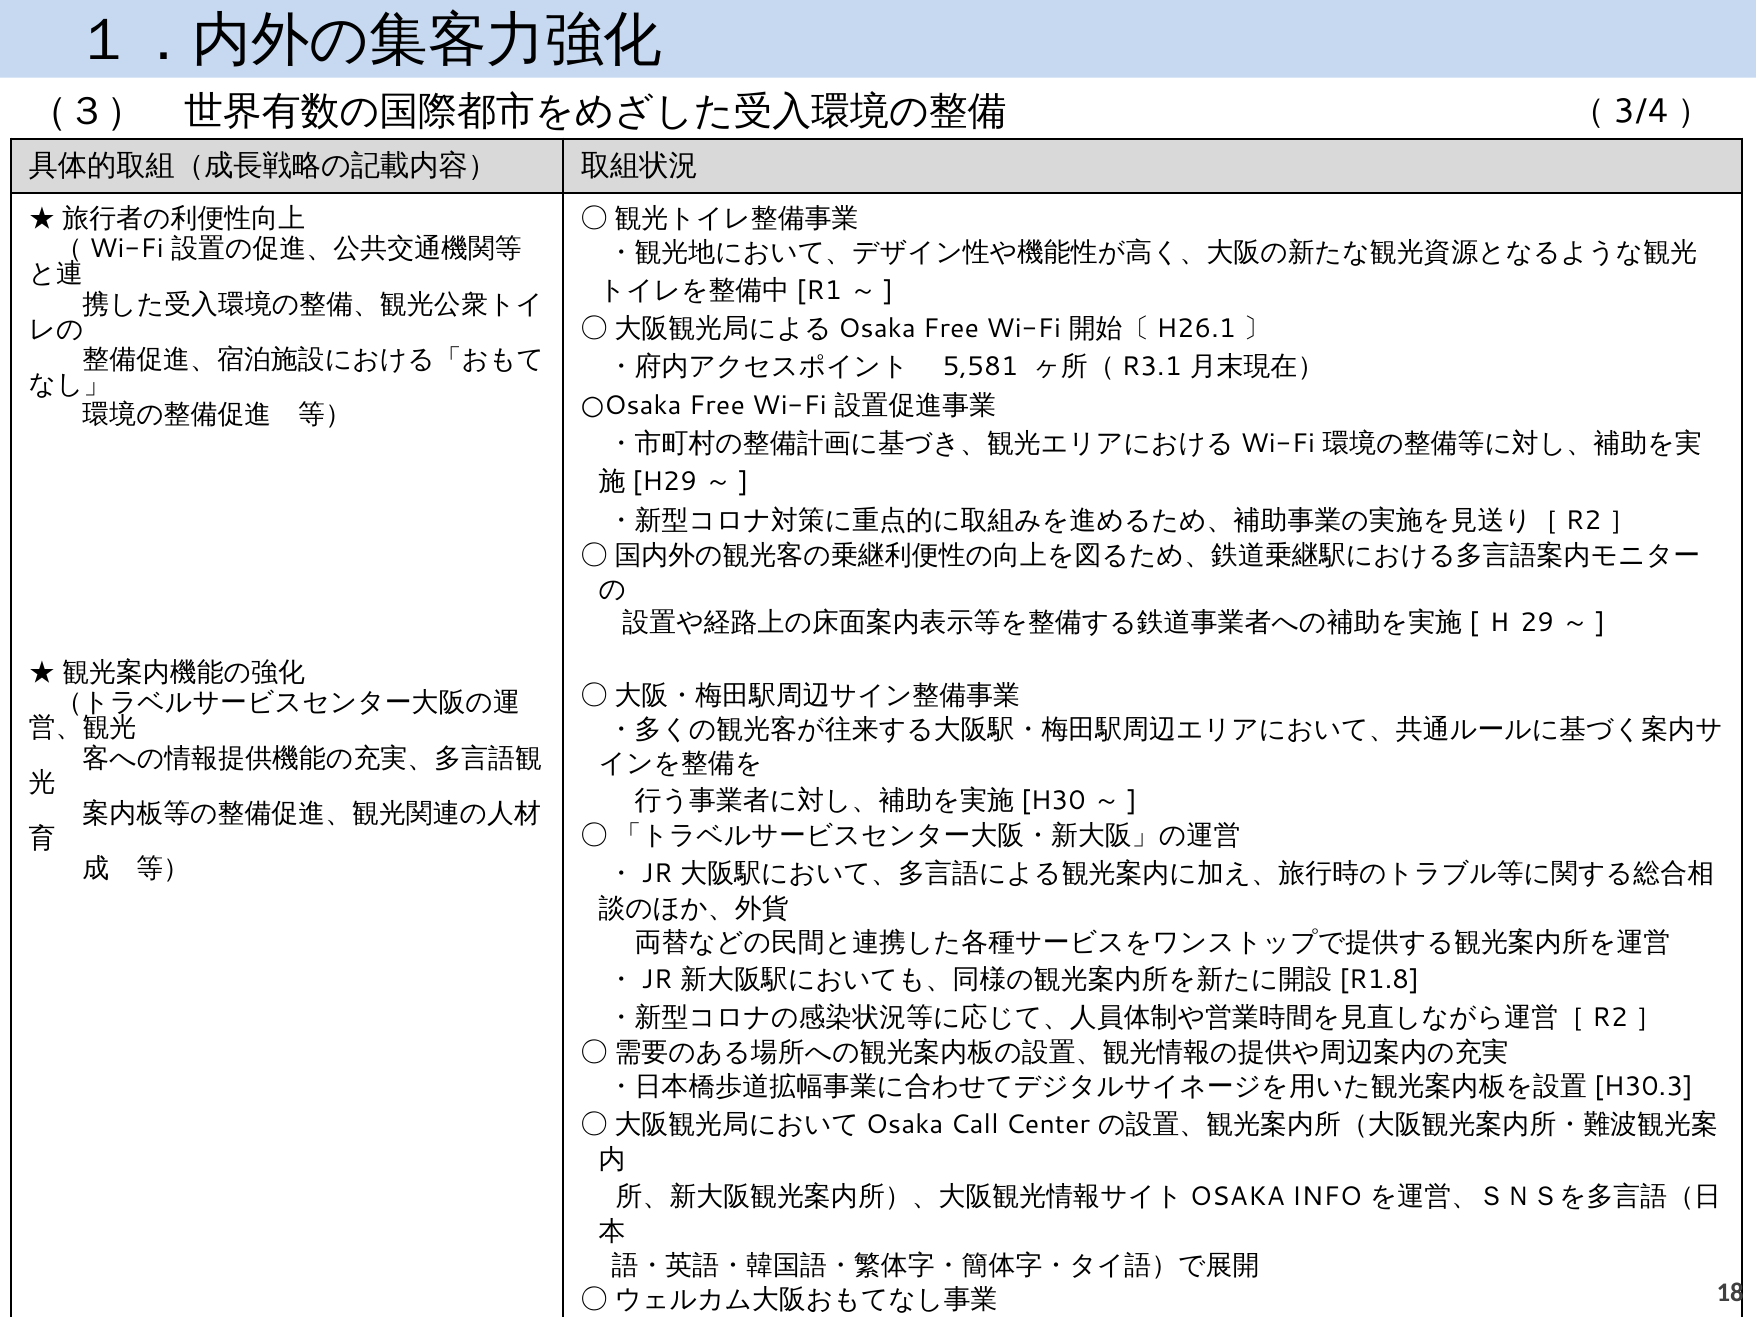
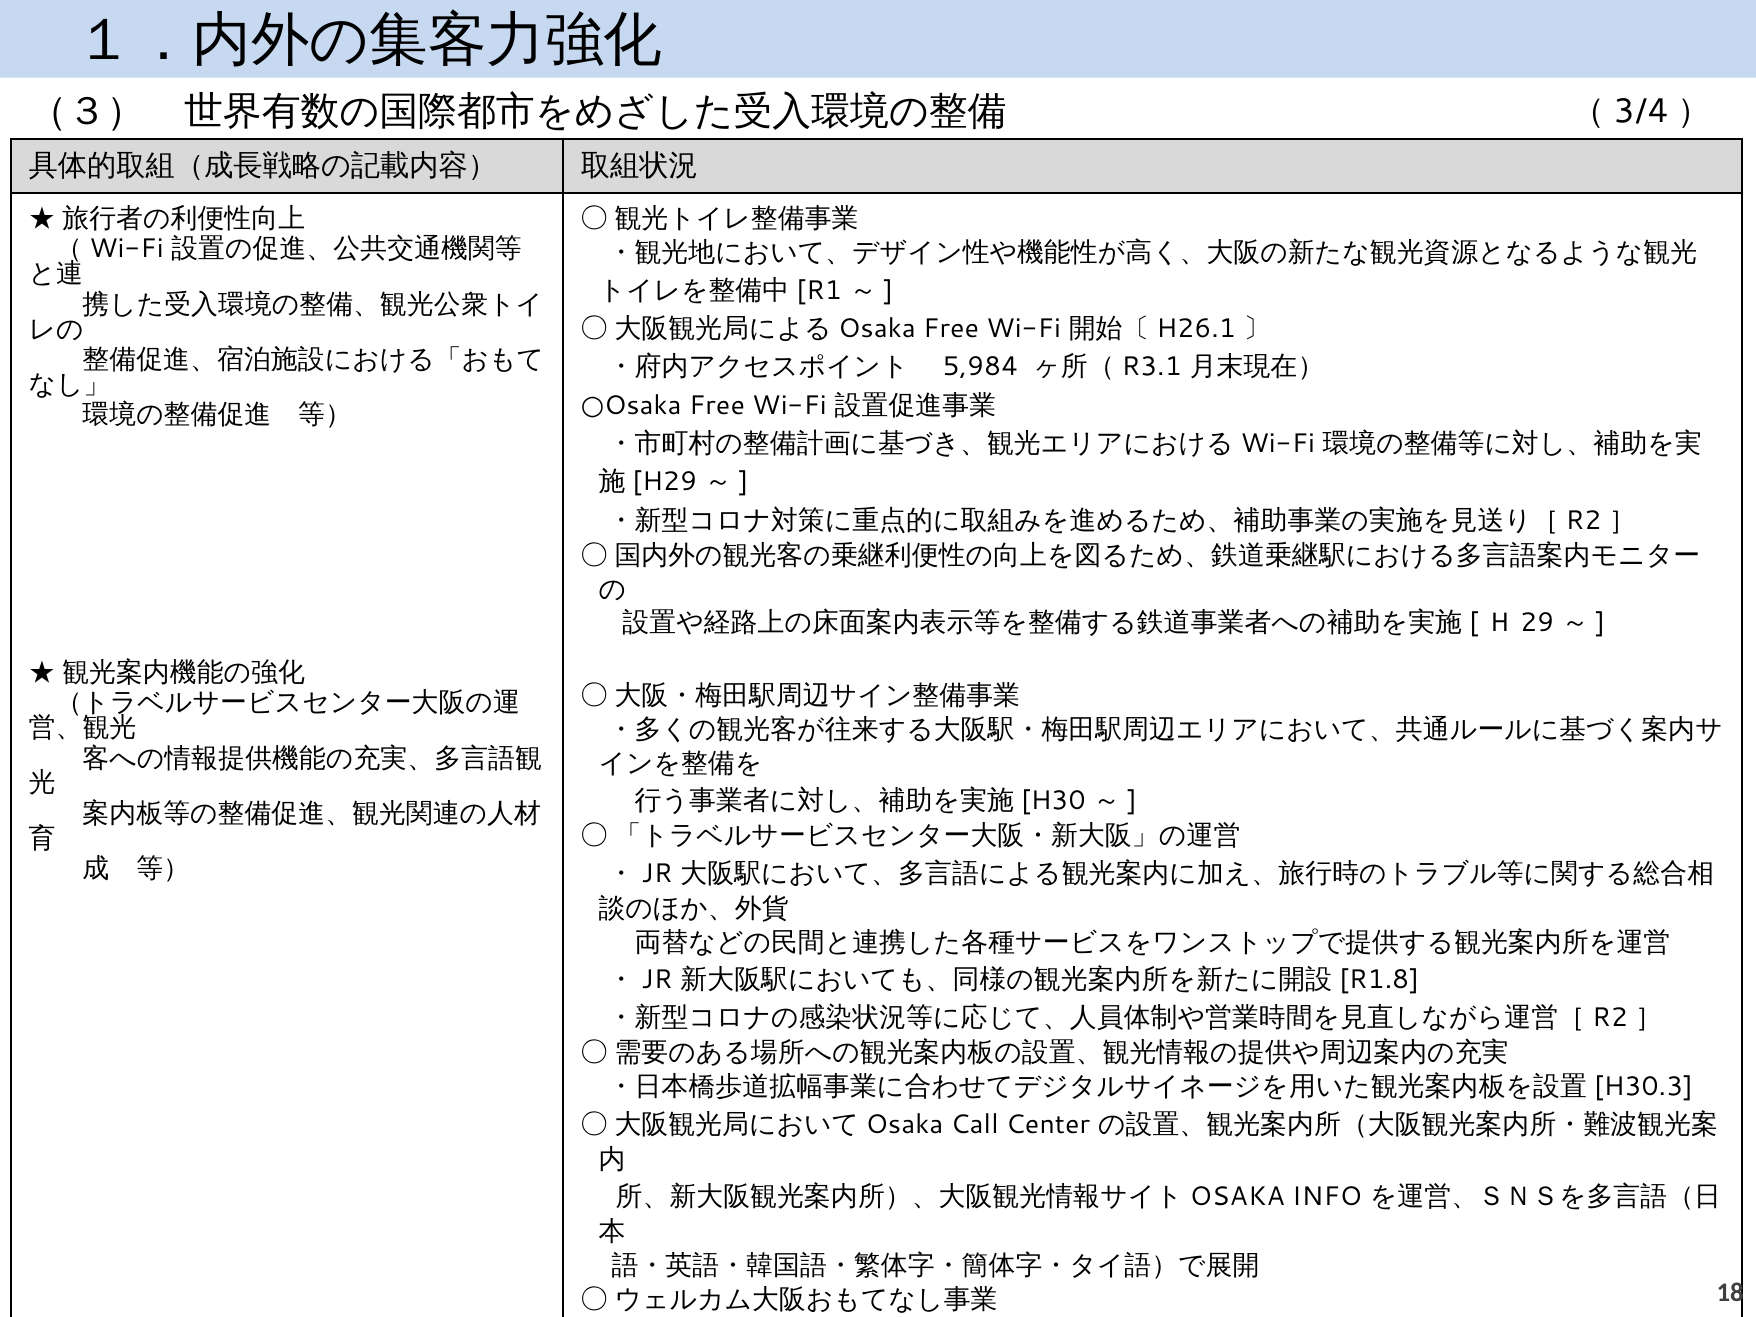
5,581: 5,581 -> 5,984 (980, 367)
